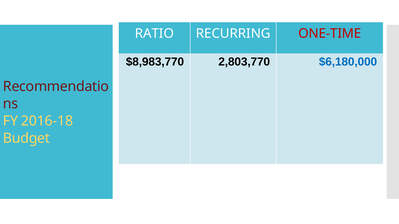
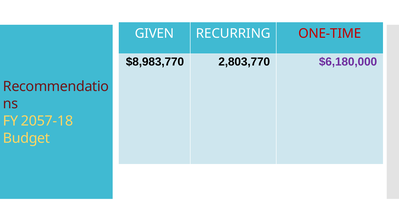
RATIO: RATIO -> GIVEN (154, 33)
$6,180,000 colour: blue -> purple (348, 62)
2016-18: 2016-18 -> 2057-18 (47, 121)
